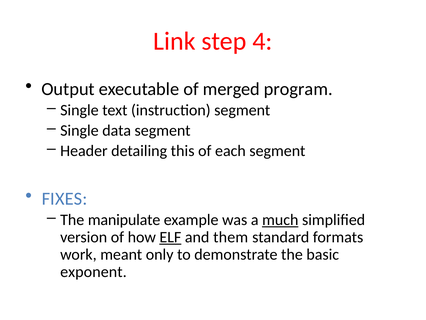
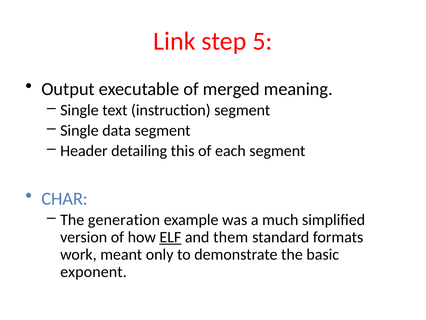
4: 4 -> 5 (262, 41)
program: program -> meaning (298, 89)
FIXES: FIXES -> CHAR (65, 198)
manipulate: manipulate -> generation (124, 220)
much underline: present -> none (280, 220)
